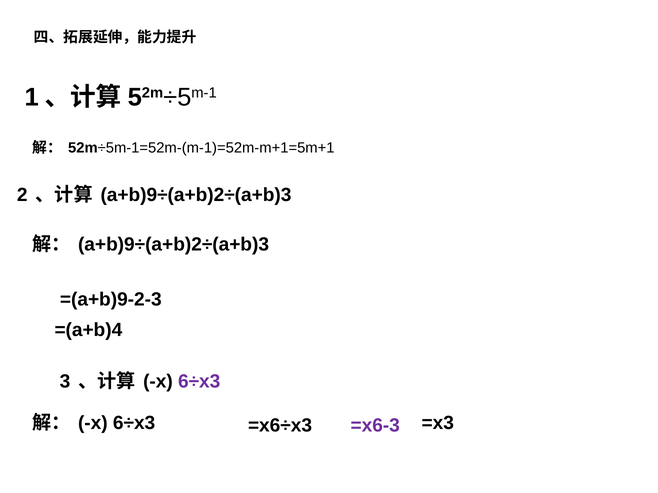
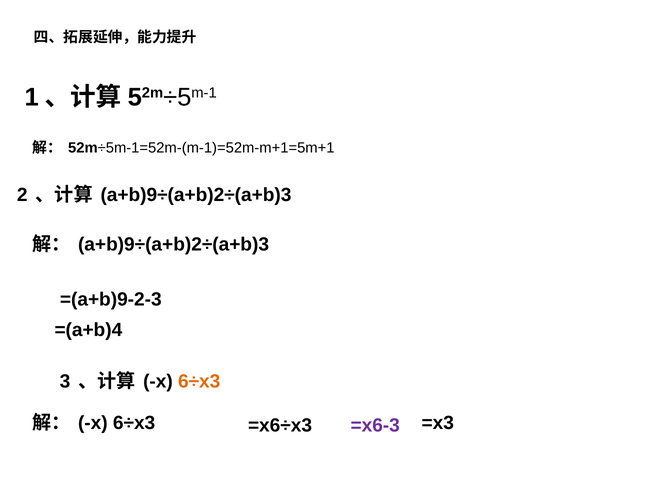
6÷x3 colour: purple -> orange (199, 382)
